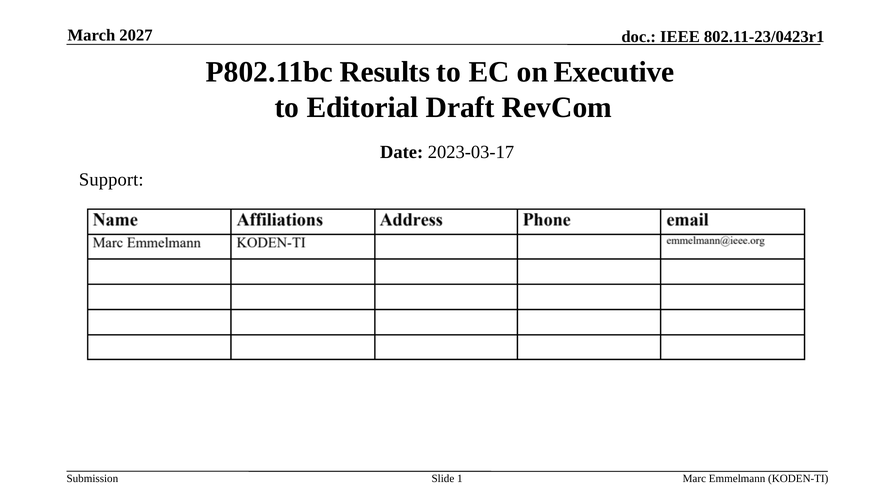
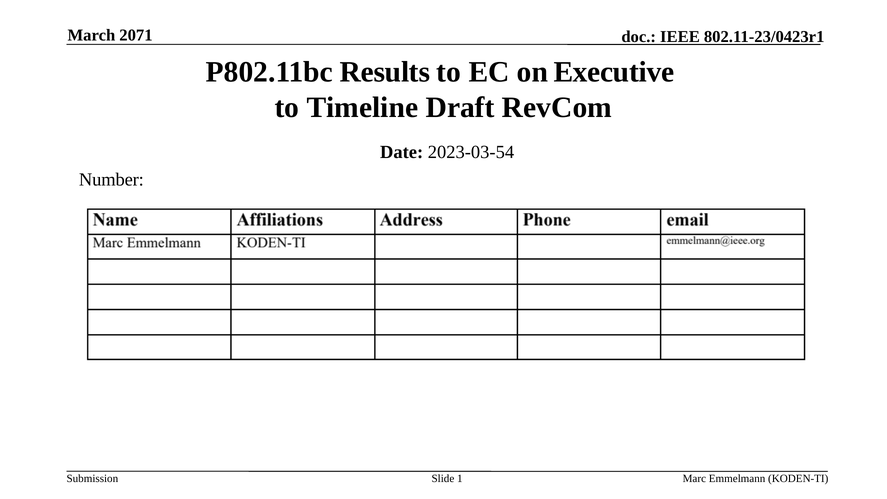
2027: 2027 -> 2071 (136, 35)
Editorial: Editorial -> Timeline (362, 107)
2023-03-17: 2023-03-17 -> 2023-03-54 (471, 152)
Support: Support -> Number (111, 180)
